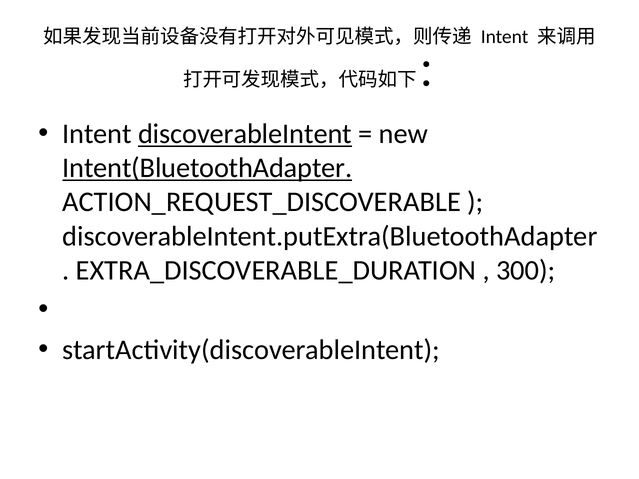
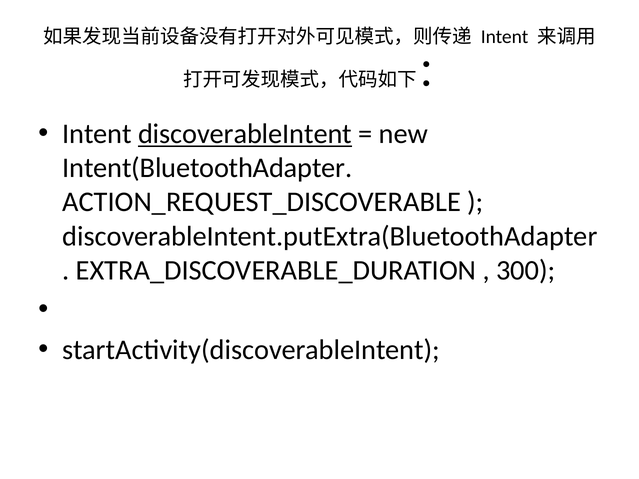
Intent(BluetoothAdapter underline: present -> none (207, 168)
